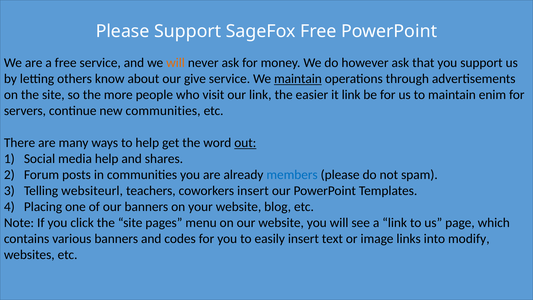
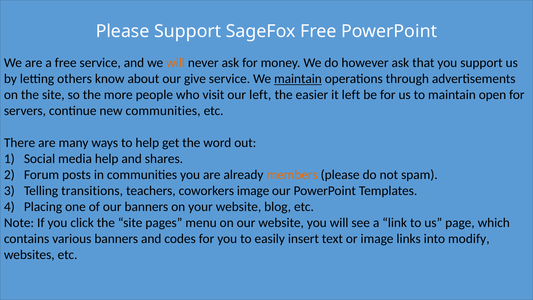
our link: link -> left (260, 95)
it link: link -> left (351, 95)
enim: enim -> open (492, 95)
out underline: present -> none (245, 143)
members colour: blue -> orange (292, 175)
websiteurl: websiteurl -> transitions (92, 191)
coworkers insert: insert -> image (253, 191)
